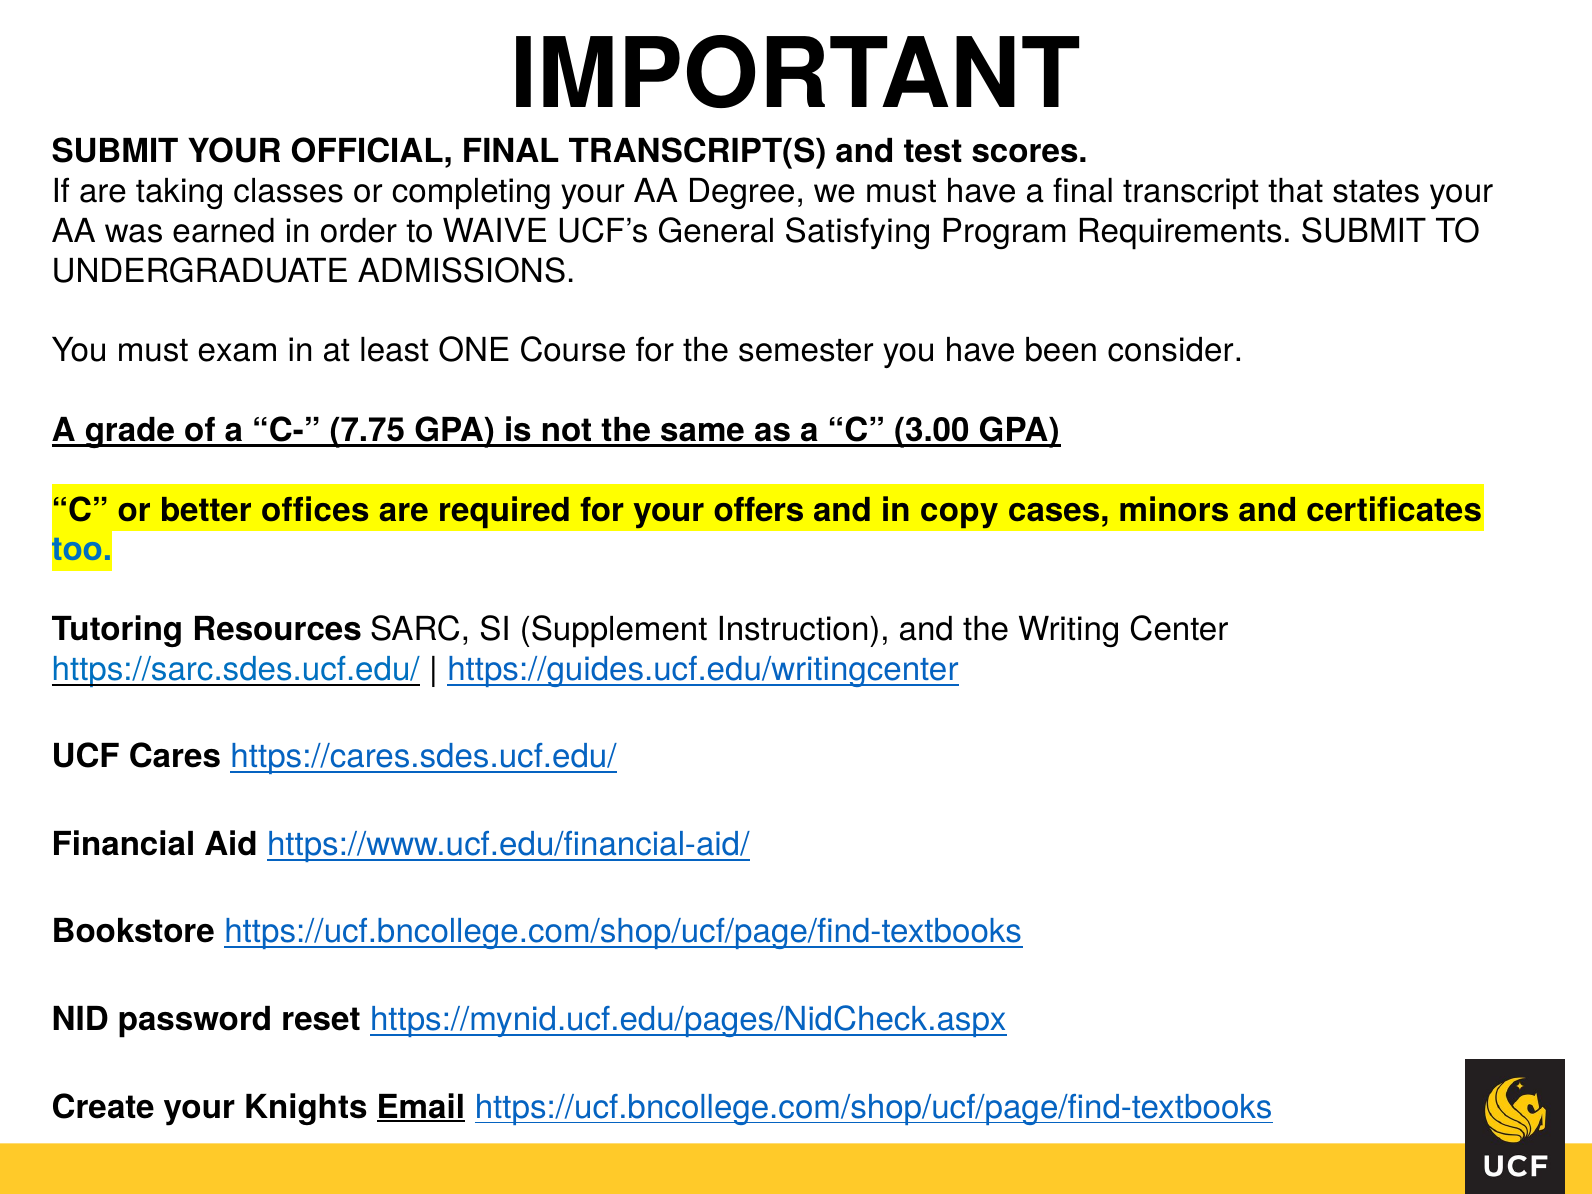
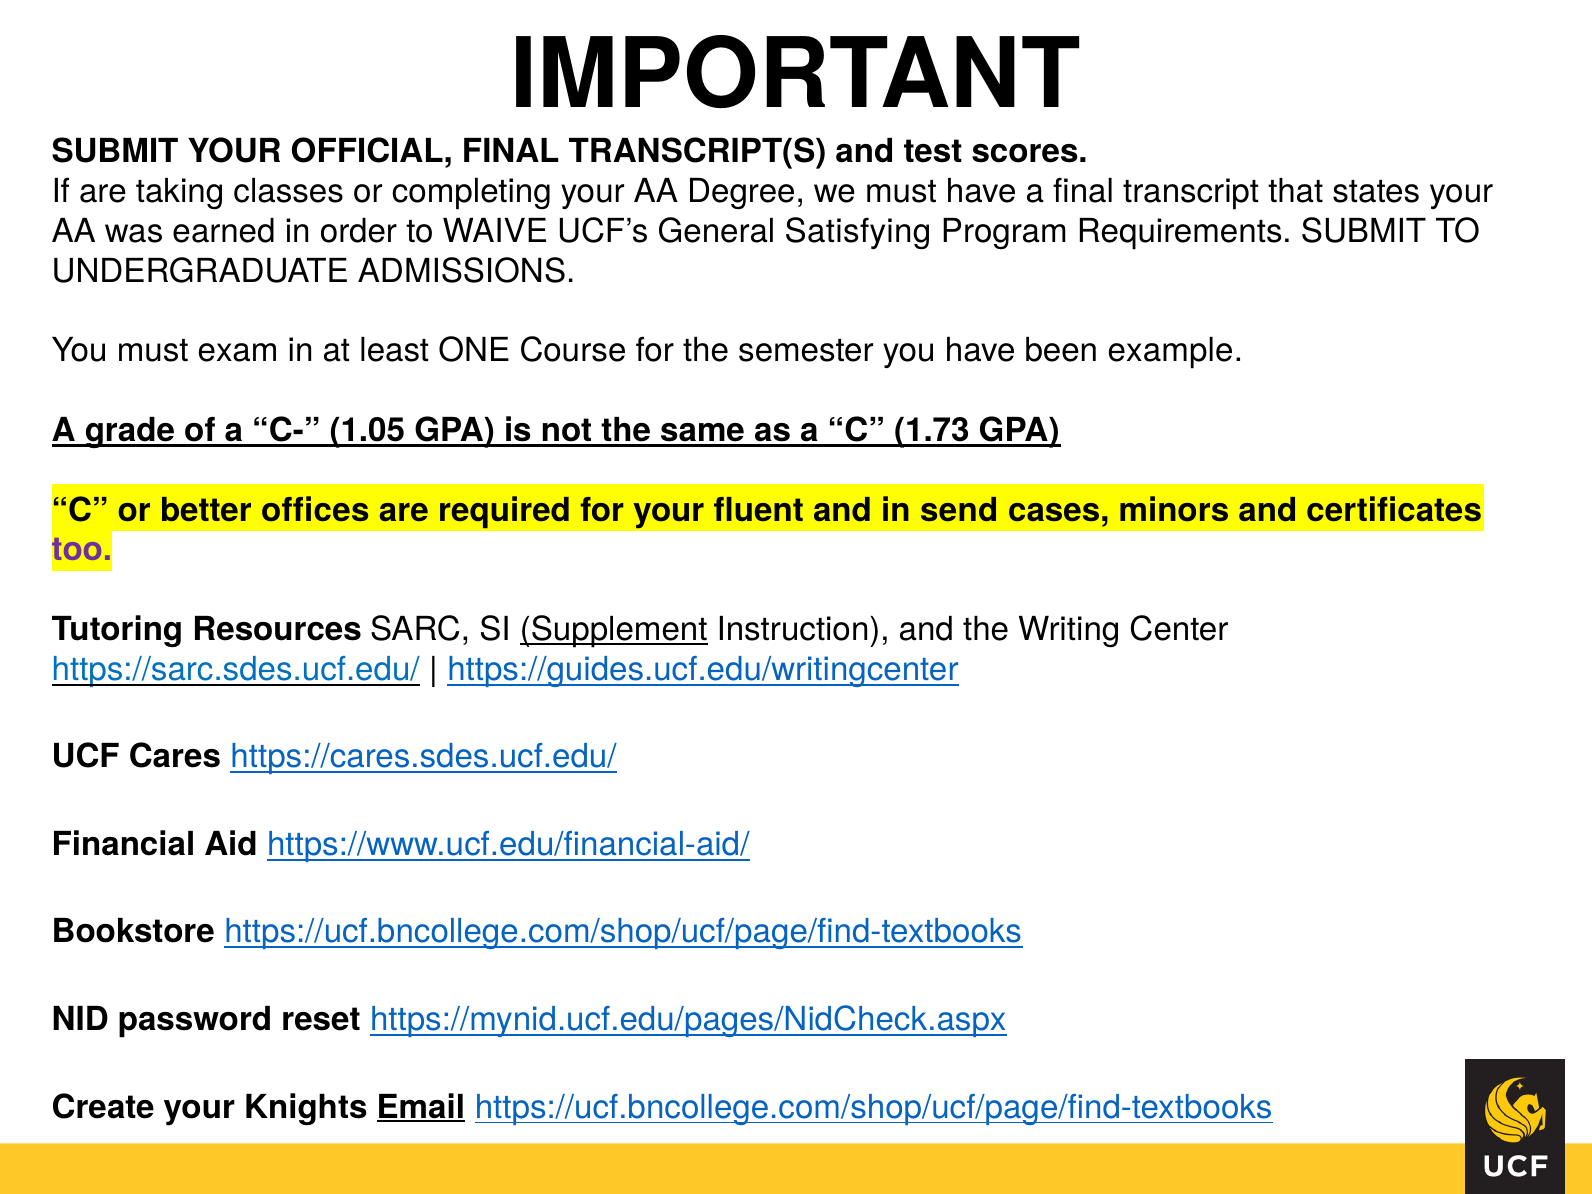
consider: consider -> example (1175, 351)
7.75: 7.75 -> 1.05 (367, 430)
3.00: 3.00 -> 1.73 (932, 430)
offers: offers -> fluent (759, 510)
copy: copy -> send (959, 510)
too colour: blue -> purple (82, 550)
Supplement underline: none -> present (614, 629)
